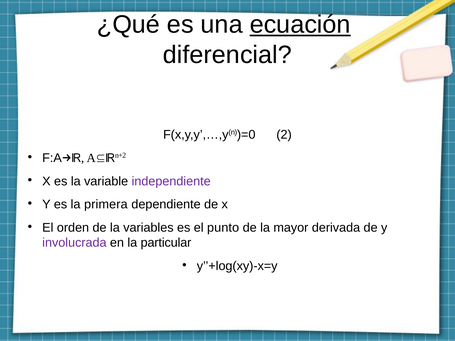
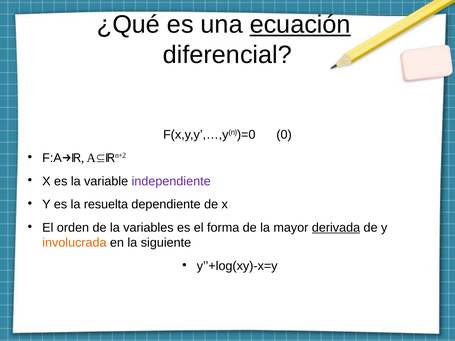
2: 2 -> 0 (284, 135)
primera: primera -> resuelta (106, 205)
punto: punto -> forma (223, 228)
derivada underline: none -> present (336, 228)
involucrada colour: purple -> orange (74, 243)
particular: particular -> siguiente (166, 243)
